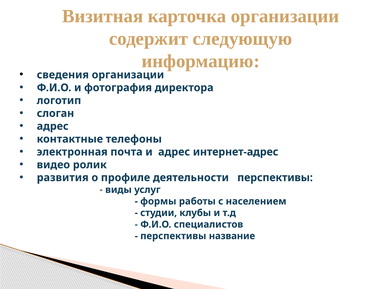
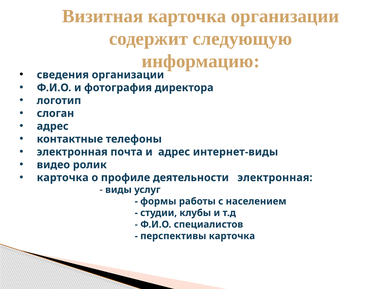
интернет-адрес: интернет-адрес -> интернет-виды (235, 152)
развития: развития -> карточка (63, 177)
деятельности перспективы: перспективы -> электронная (275, 177)
перспективы название: название -> карточка (232, 236)
